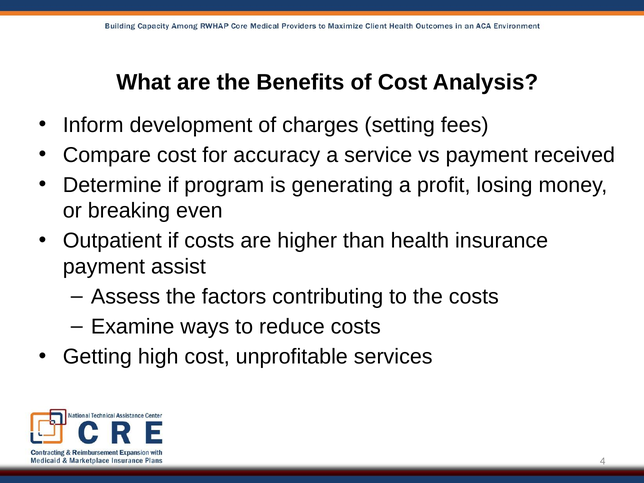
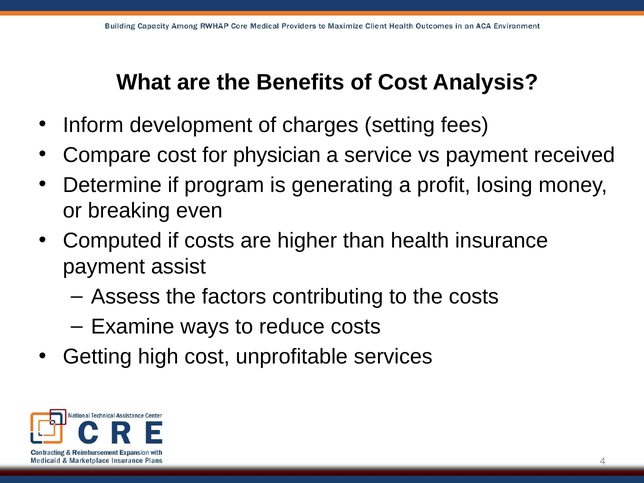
accuracy: accuracy -> physician (277, 155)
Outpatient: Outpatient -> Computed (112, 241)
